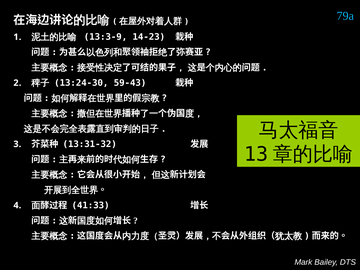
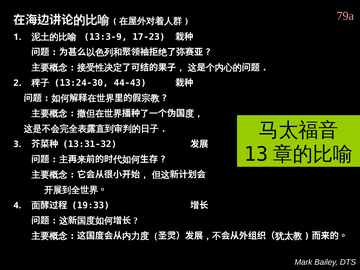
79a colour: light blue -> pink (345, 16)
14-23: 14-23 -> 17-23 (149, 37)
59-43: 59-43 -> 44-43 (130, 83)
41:33: 41:33 -> 19:33 (91, 205)
